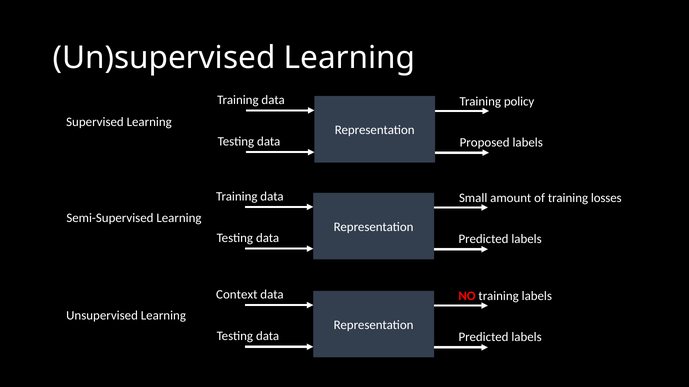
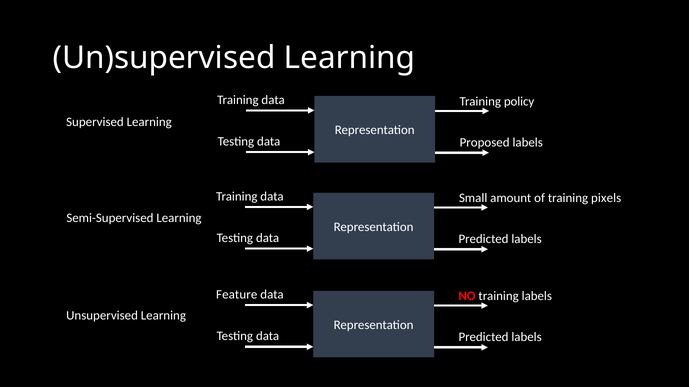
losses: losses -> pixels (606, 198)
Context: Context -> Feature (237, 295)
